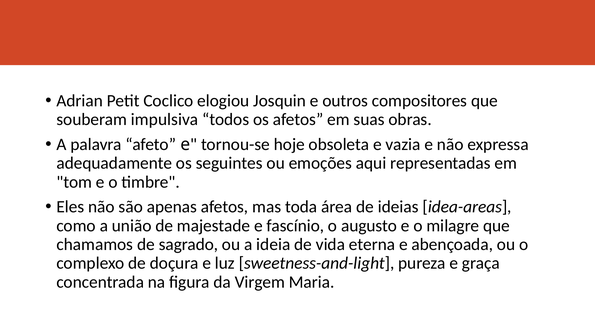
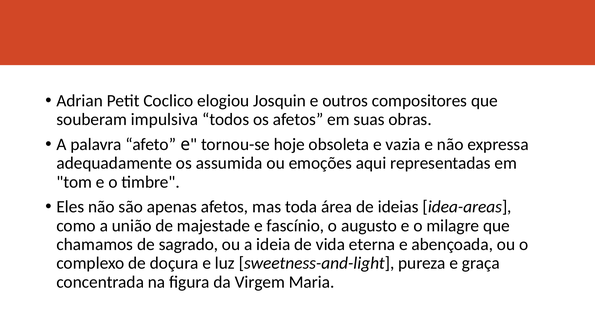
seguintes: seguintes -> assumida (229, 163)
